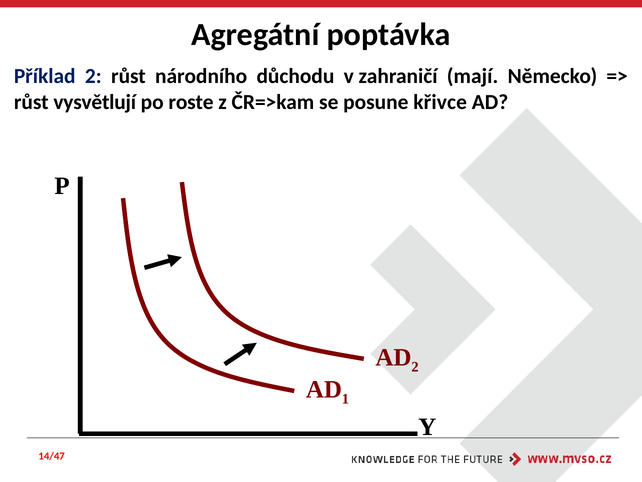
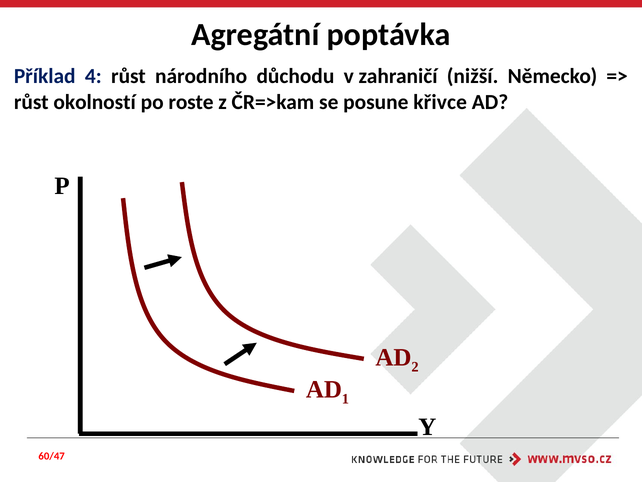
Příklad 2: 2 -> 4 (93, 76)
mají: mají -> nižší (473, 76)
vysvětlují: vysvětlují -> okolností (95, 102)
14/47: 14/47 -> 60/47 (52, 456)
